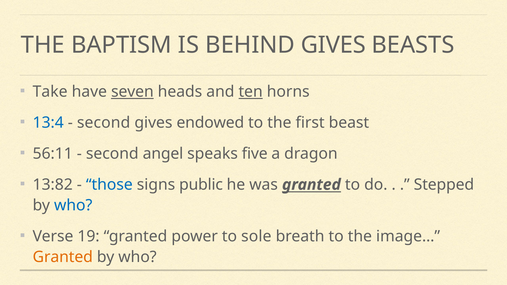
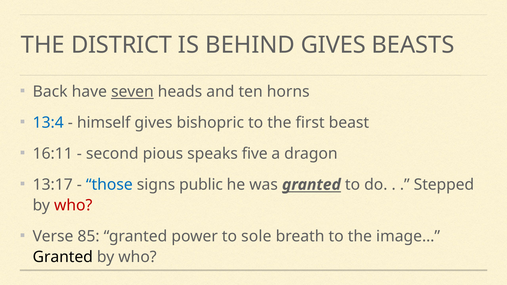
BAPTISM: BAPTISM -> DISTRICT (122, 45)
Take: Take -> Back (50, 92)
ten underline: present -> none (251, 92)
second: second -> himself (104, 123)
endowed: endowed -> bishopric (210, 123)
56:11: 56:11 -> 16:11 (53, 154)
angel: angel -> pious (163, 154)
13:82: 13:82 -> 13:17 (53, 185)
who colour: blue -> red (73, 205)
19: 19 -> 85 (89, 236)
Granted colour: orange -> black (63, 257)
